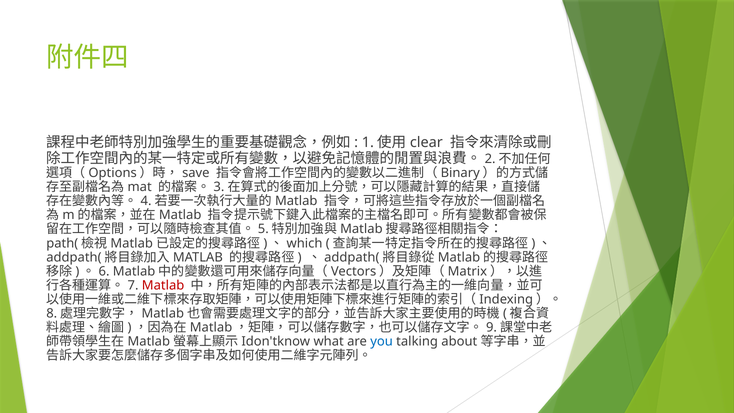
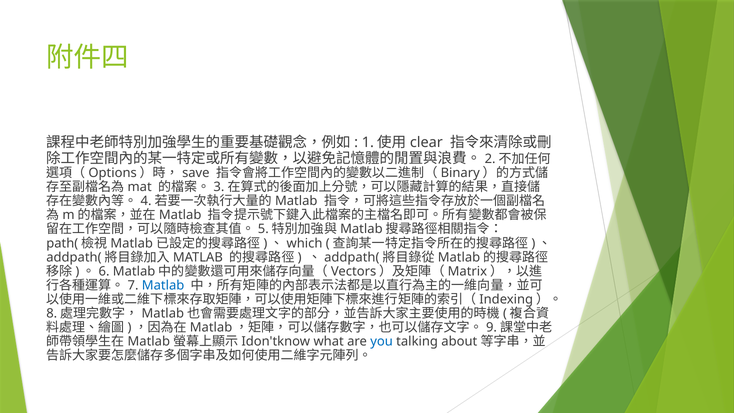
Matlab colour: red -> blue (163, 285)
